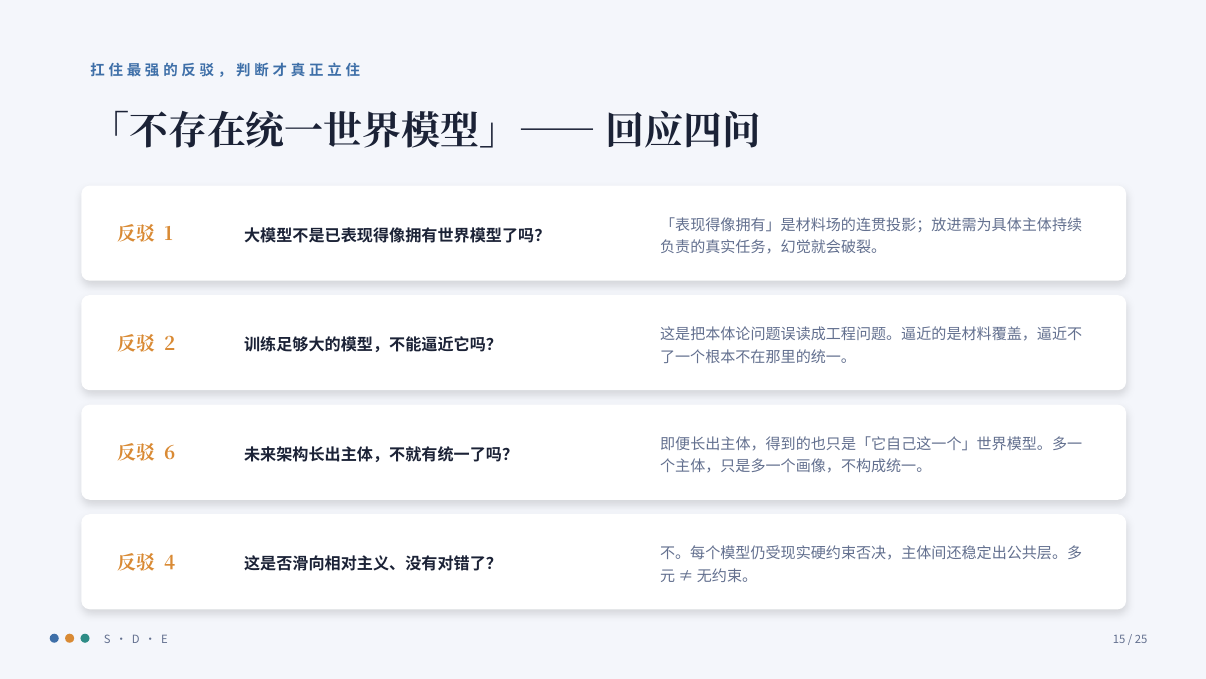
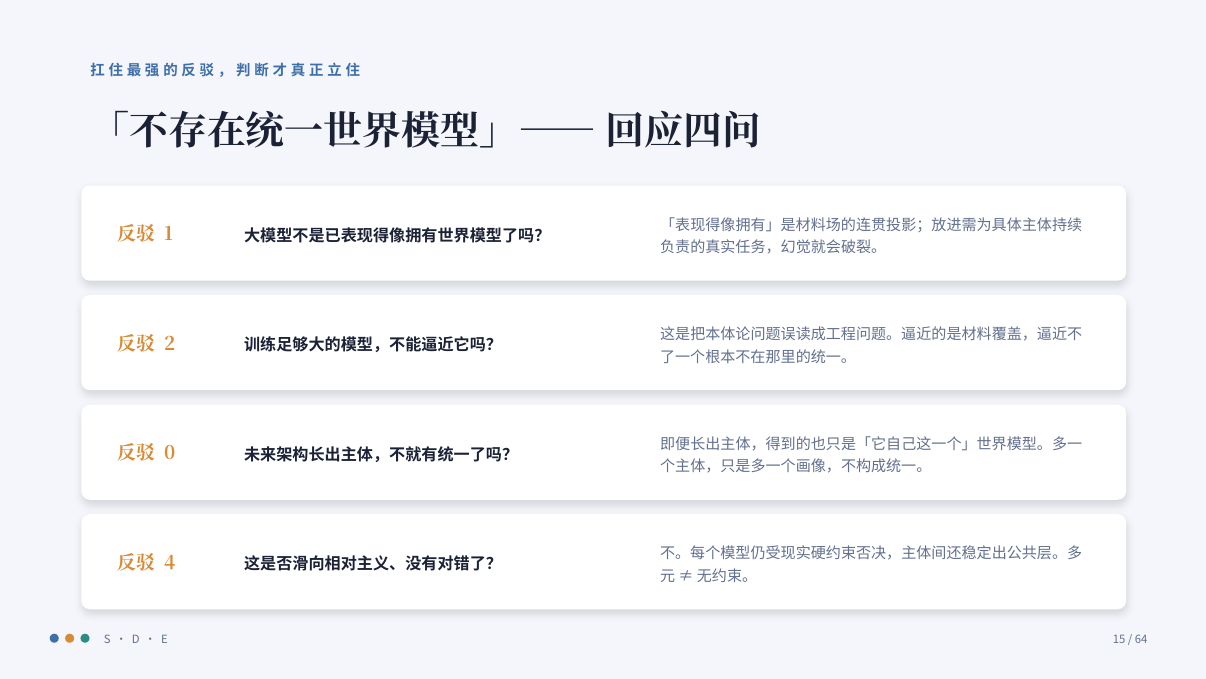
6: 6 -> 0 (170, 453)
25: 25 -> 64 (1141, 639)
